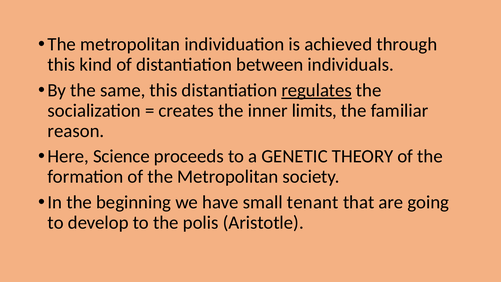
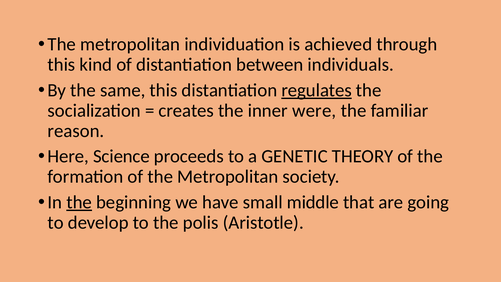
limits: limits -> were (314, 110)
the underline: none -> present (79, 202)
tenant: tenant -> middle (313, 202)
